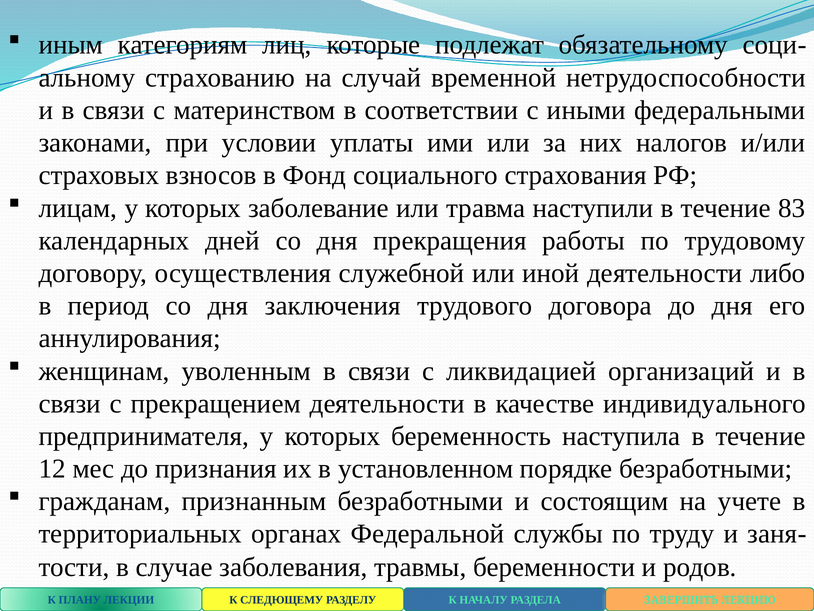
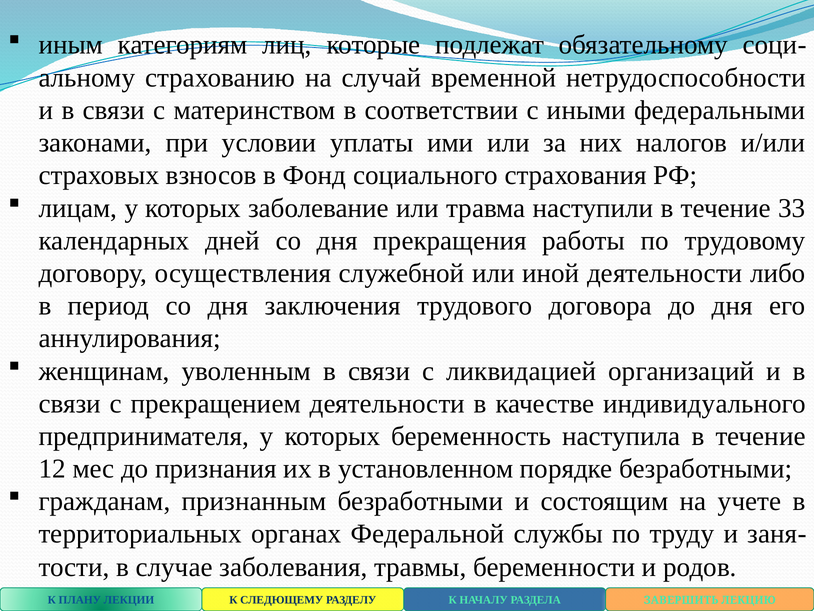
83: 83 -> 33 (792, 208)
